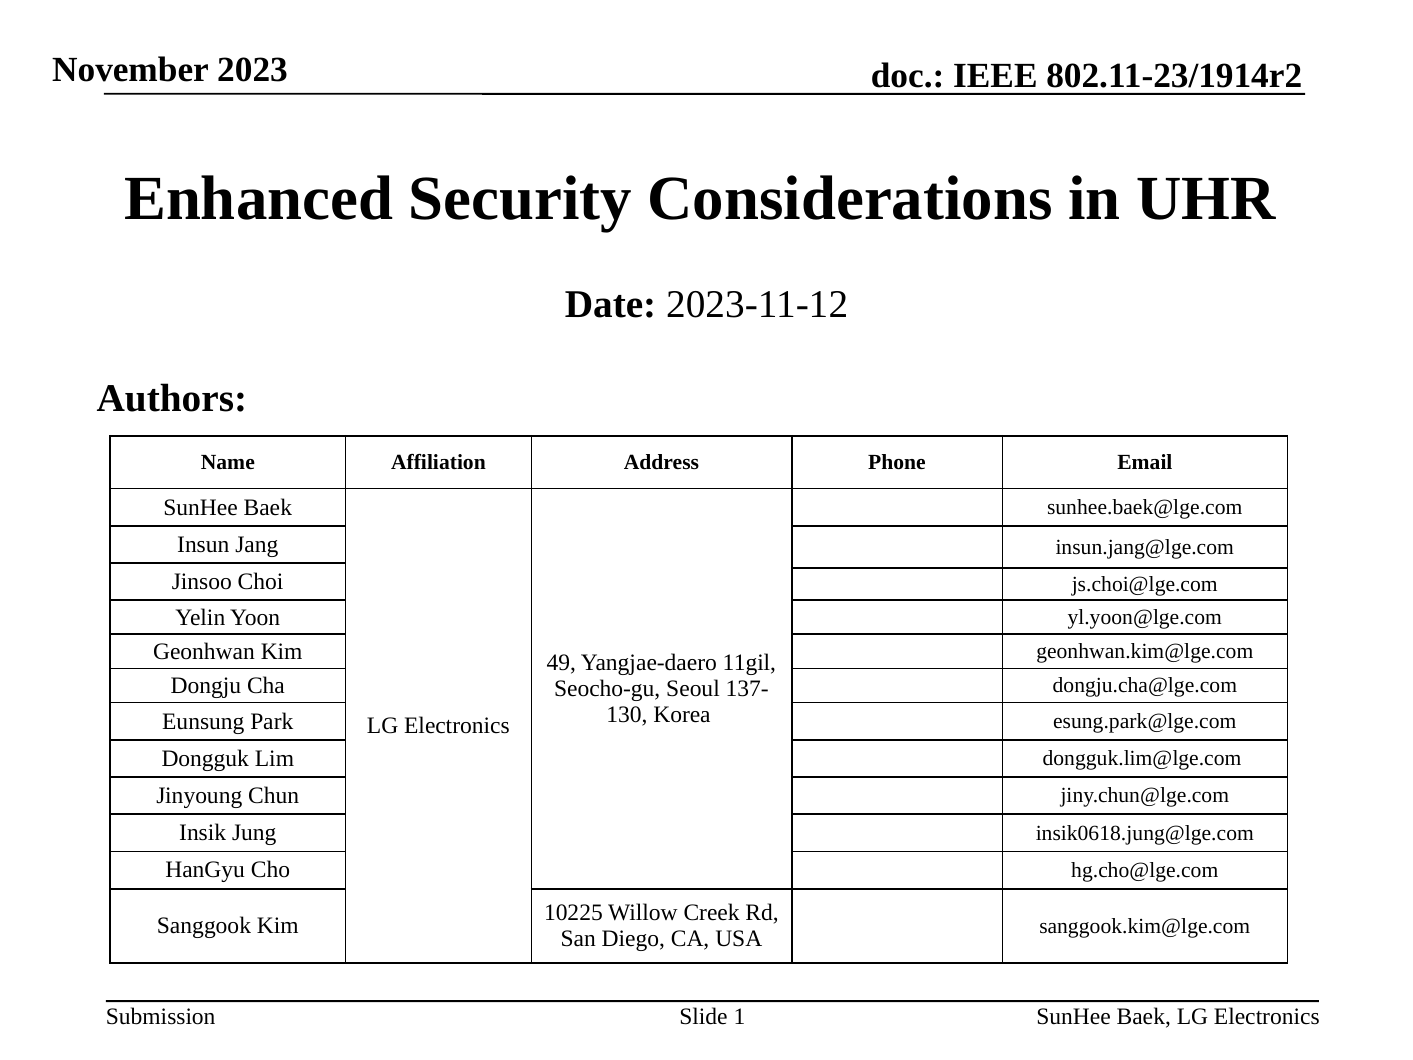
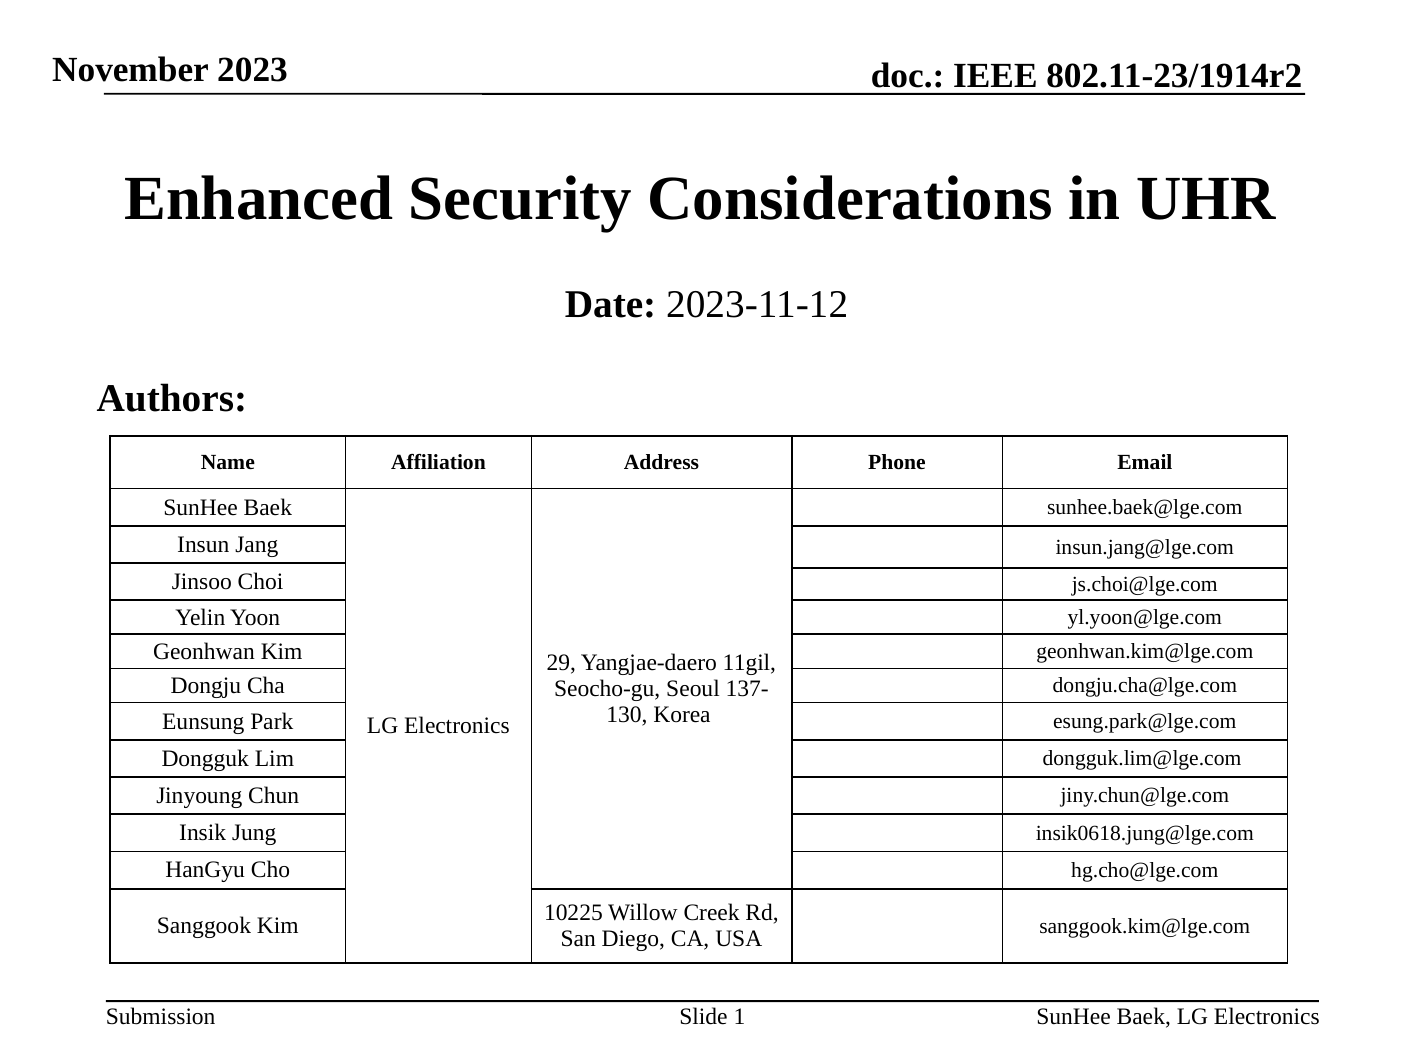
49: 49 -> 29 (561, 662)
